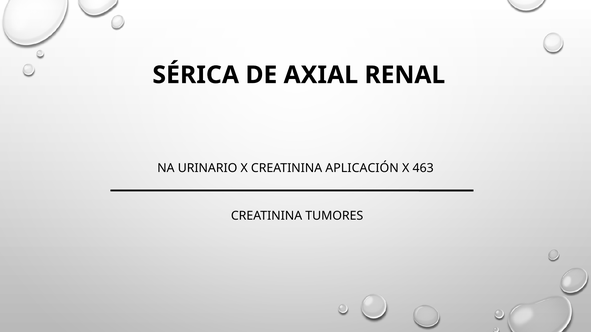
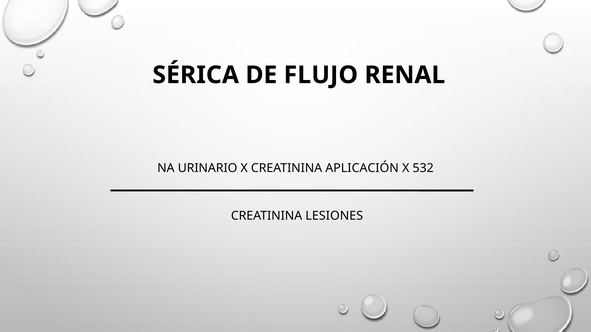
AXIAL: AXIAL -> FLUJO (321, 75)
463: 463 -> 532 (423, 168)
TUMORES: TUMORES -> LESIONES (334, 216)
